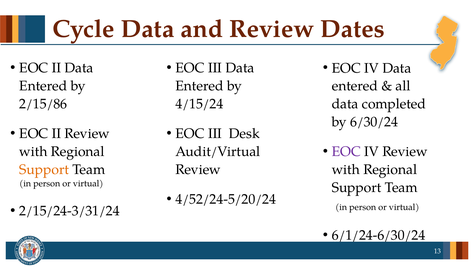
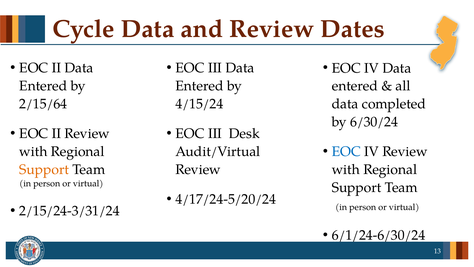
2/15/86: 2/15/86 -> 2/15/64 (43, 104)
EOC colour: purple -> blue (346, 152)
4/52/24-5/20/24: 4/52/24-5/20/24 -> 4/17/24-5/20/24 (226, 199)
